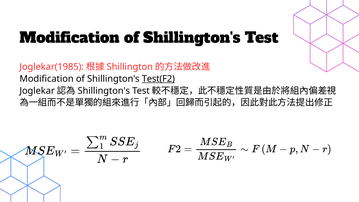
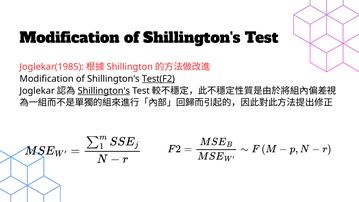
Shillington's underline: none -> present (104, 91)
